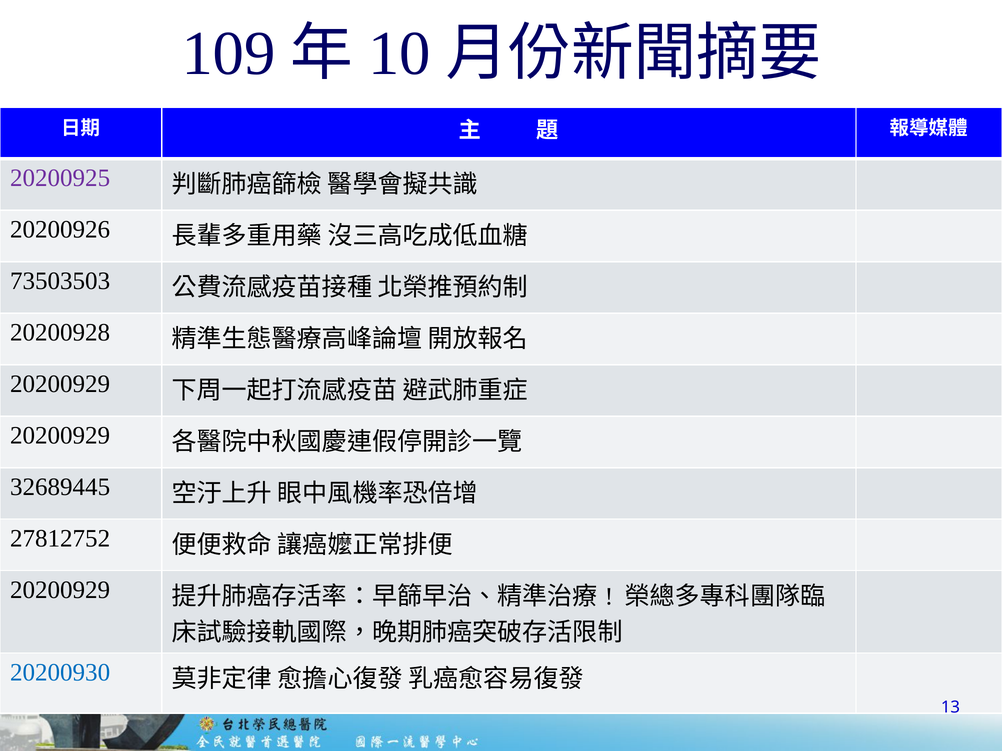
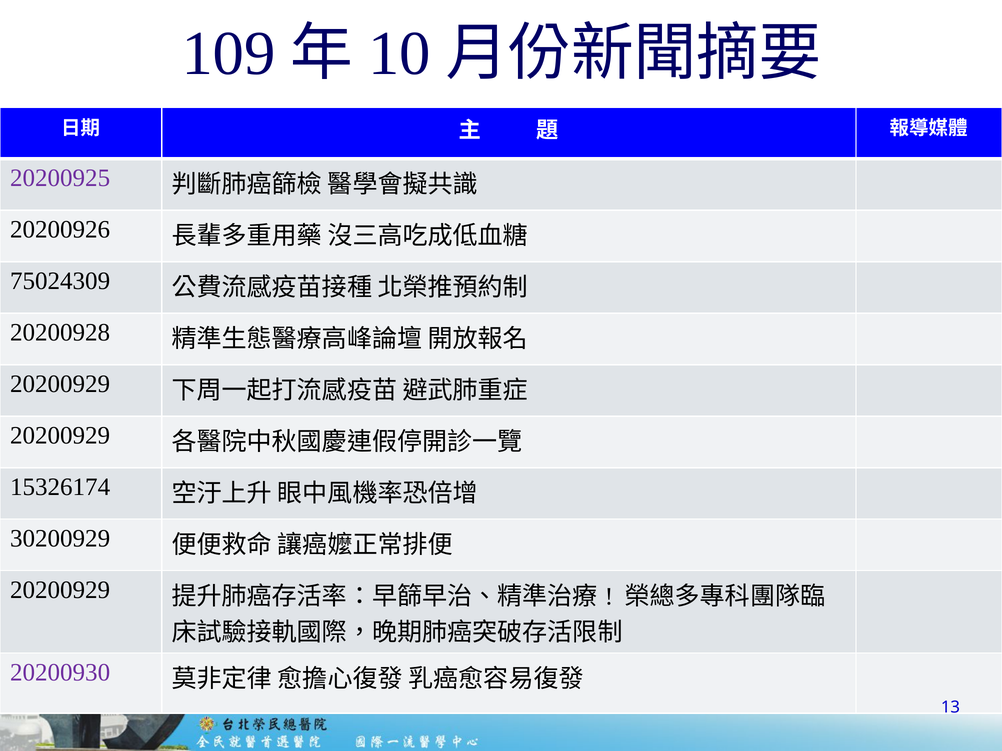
73503503: 73503503 -> 75024309 (60, 281)
32689445: 32689445 -> 15326174 (60, 487)
27812752: 27812752 -> 30200929 (60, 539)
20200930 colour: blue -> purple (60, 673)
